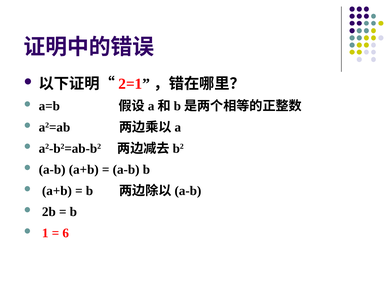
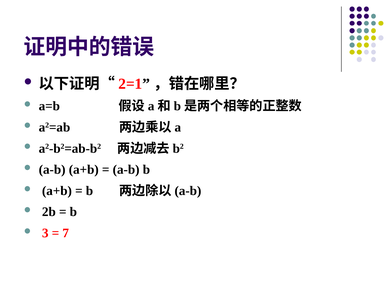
1: 1 -> 3 (45, 233)
6: 6 -> 7 (66, 233)
